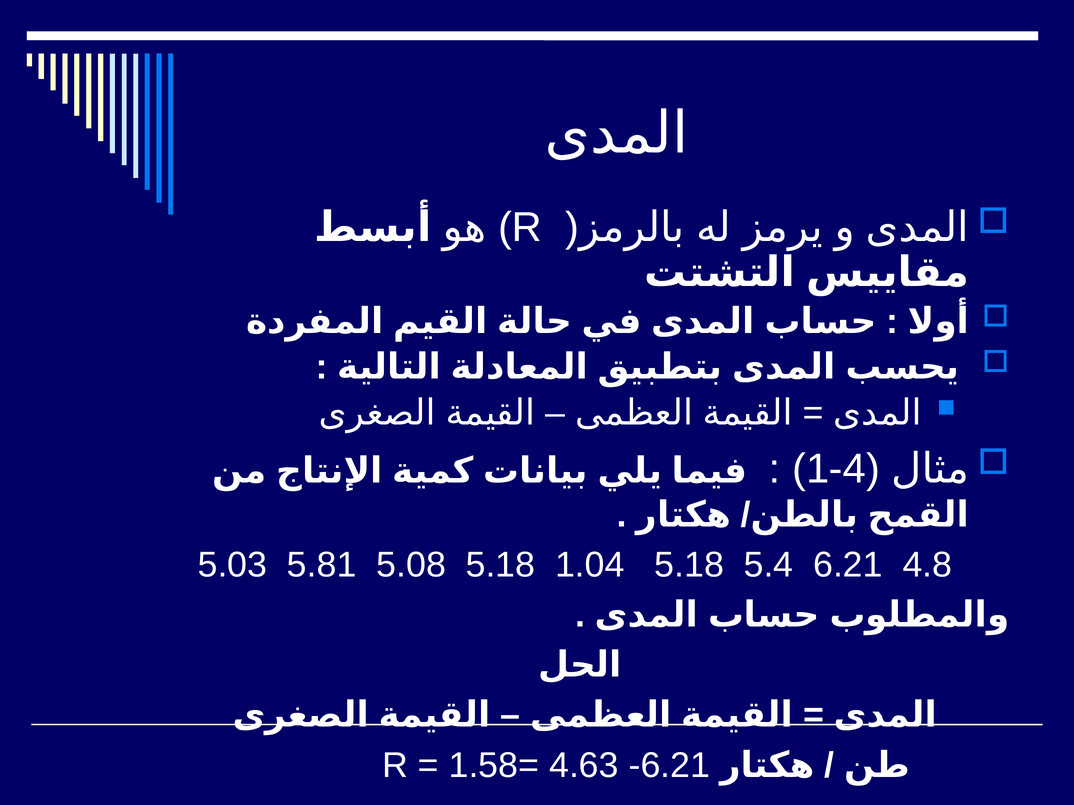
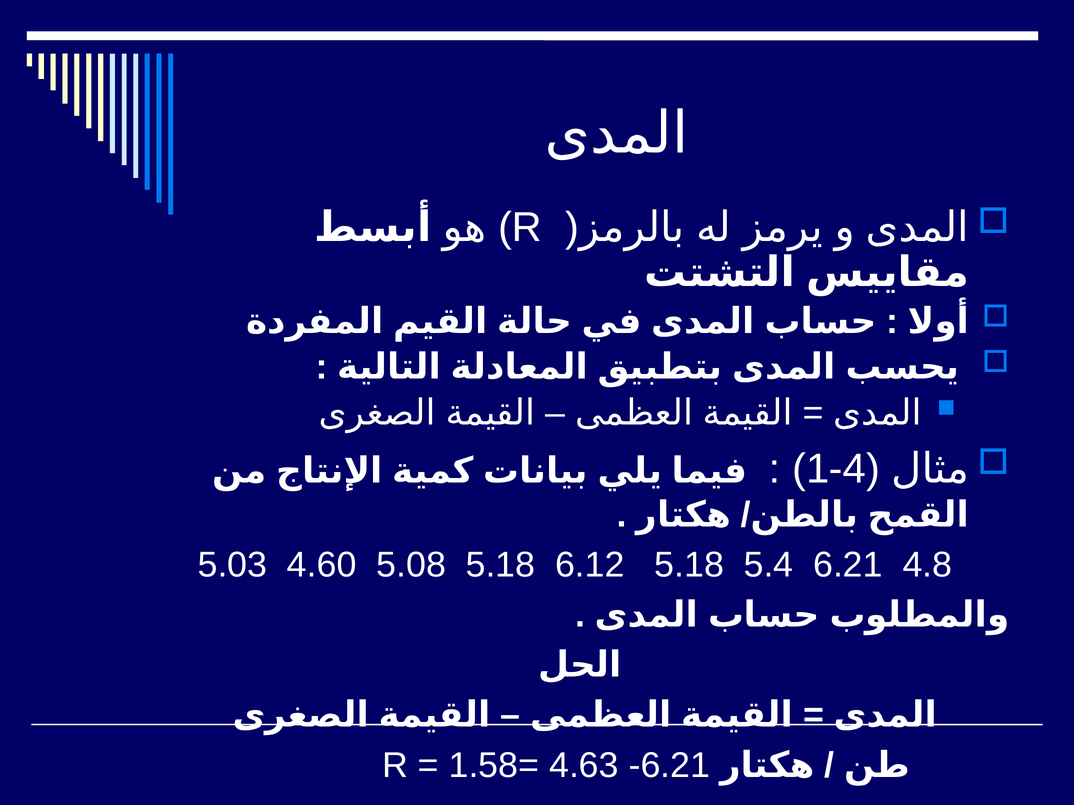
5.81: 5.81 -> 4.60 (322, 565)
1.04: 1.04 -> 6.12 (590, 565)
